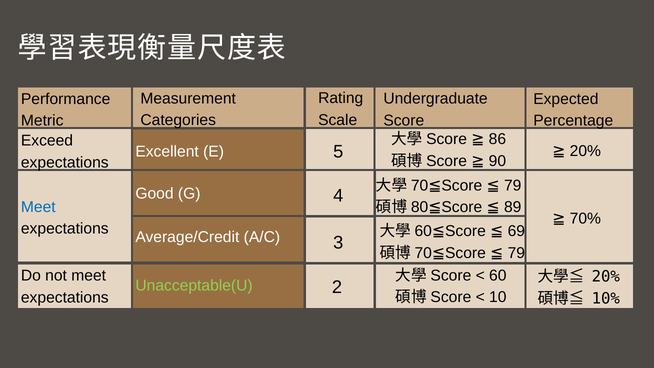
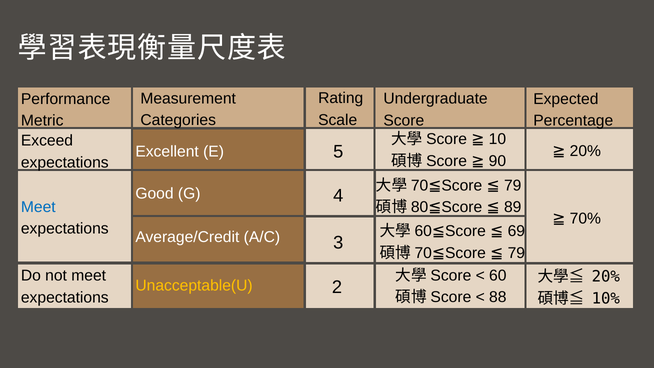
86: 86 -> 10 (497, 139)
Unacceptable(U colour: light green -> yellow (194, 285)
10: 10 -> 88 (498, 297)
